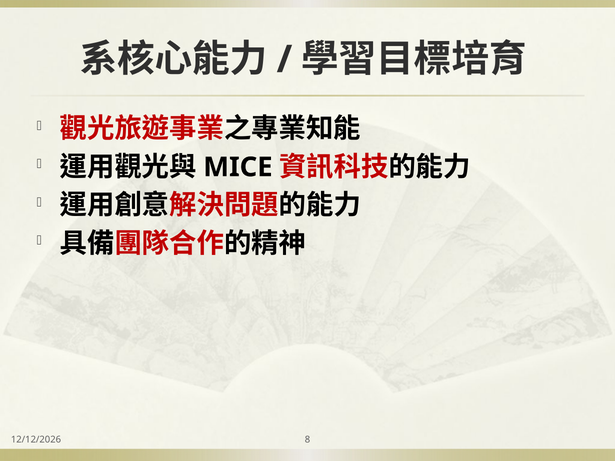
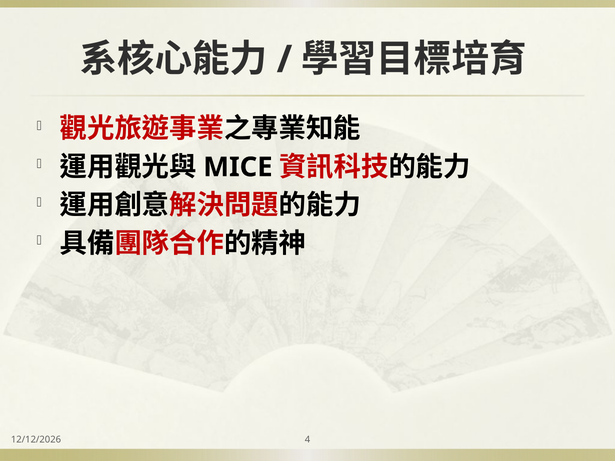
8: 8 -> 4 (308, 440)
